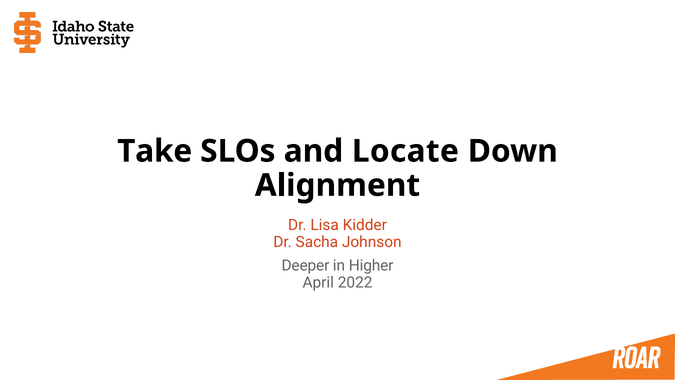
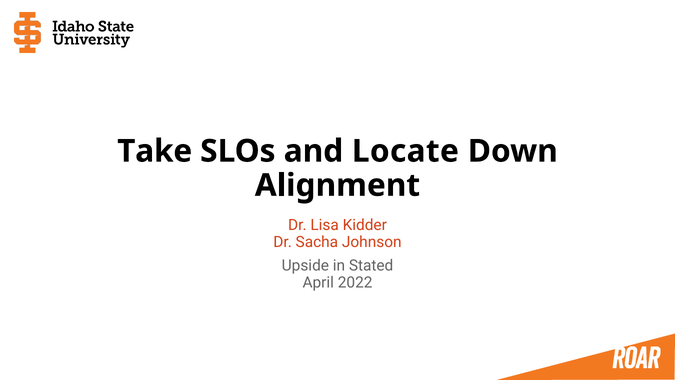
Deeper: Deeper -> Upside (305, 266)
Higher: Higher -> Stated (371, 266)
